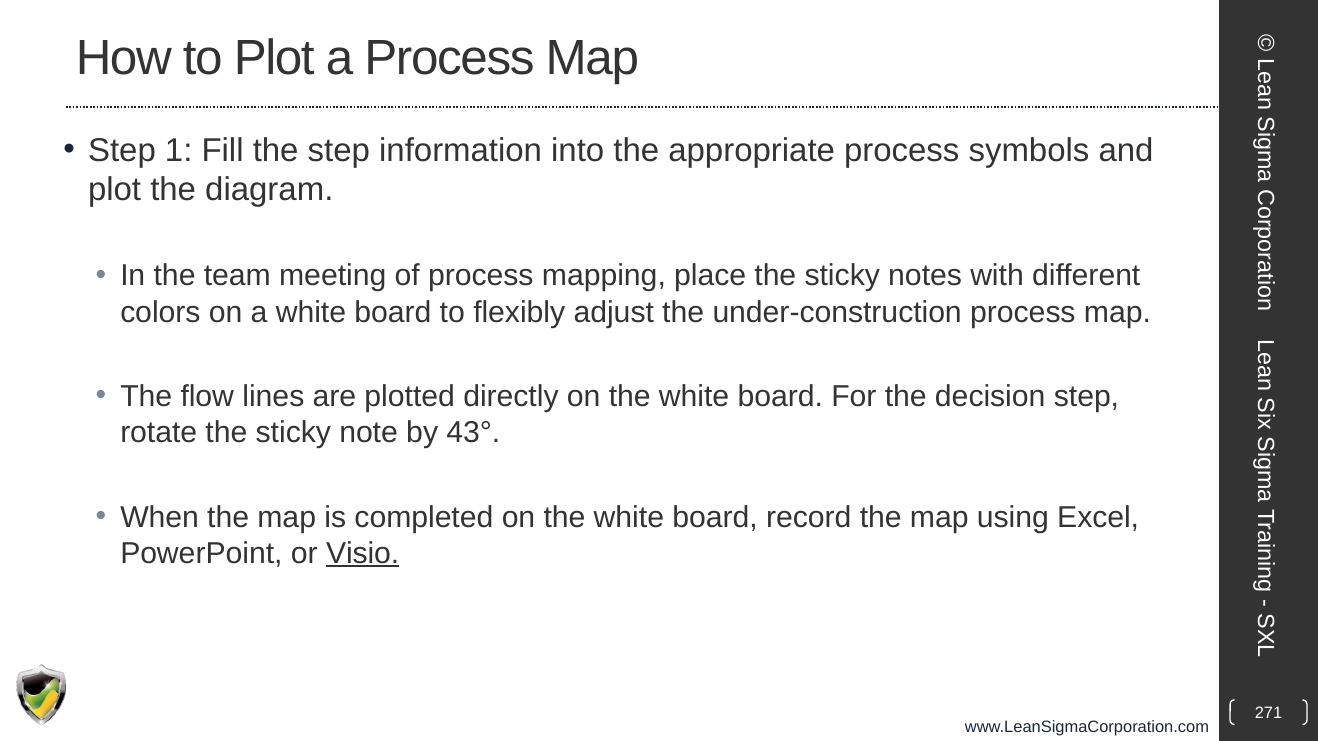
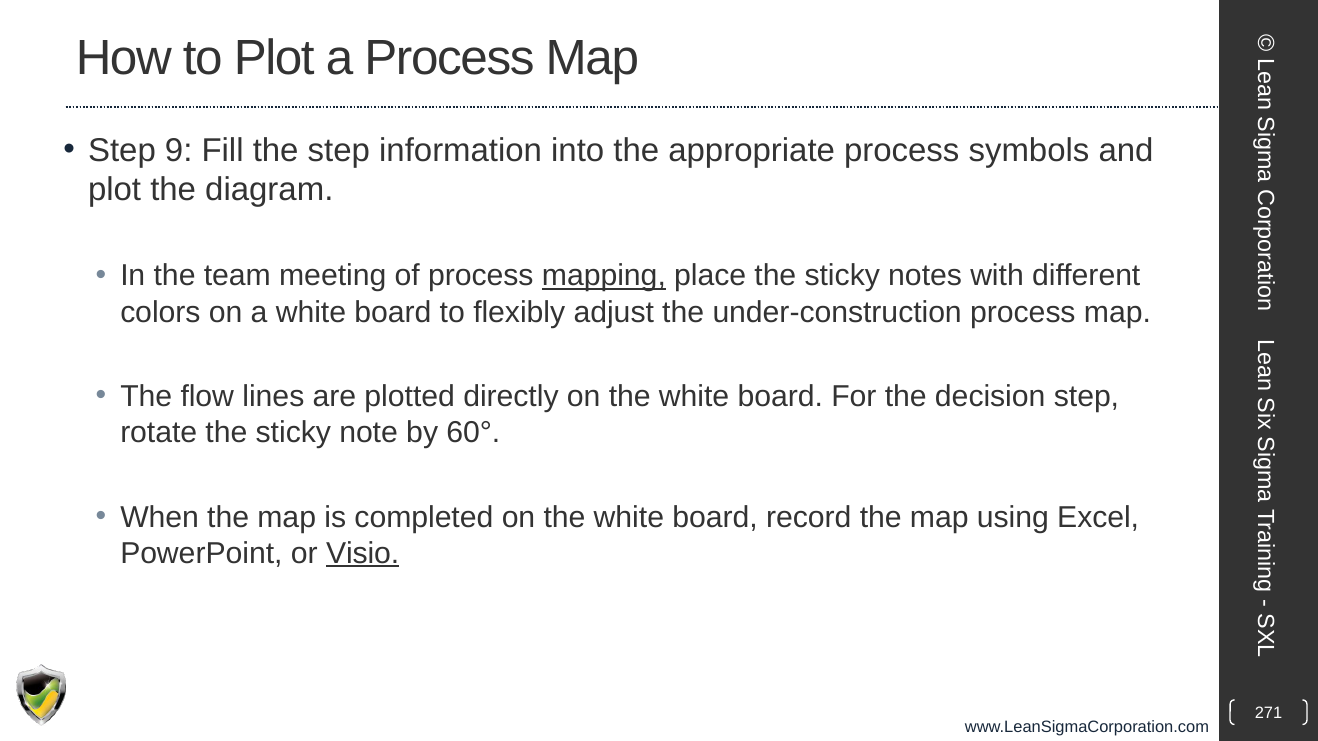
1: 1 -> 9 (179, 151)
mapping underline: none -> present (604, 276)
43°: 43° -> 60° (473, 433)
